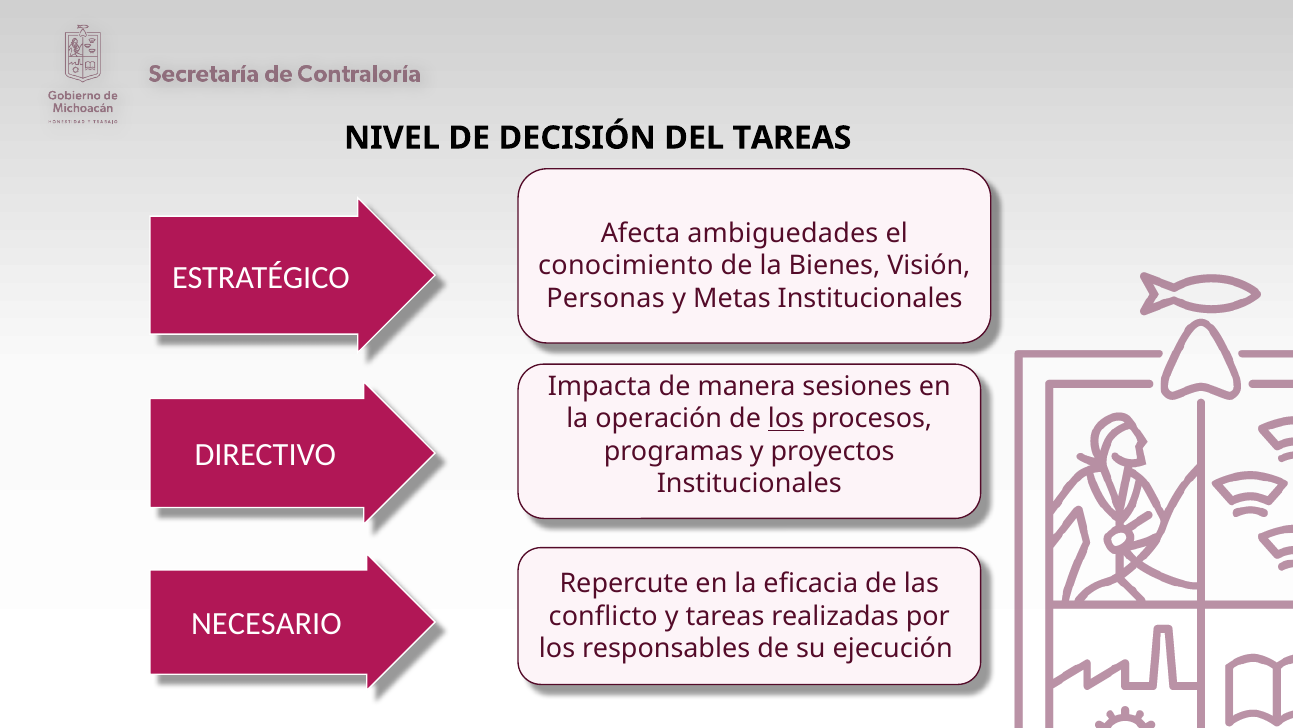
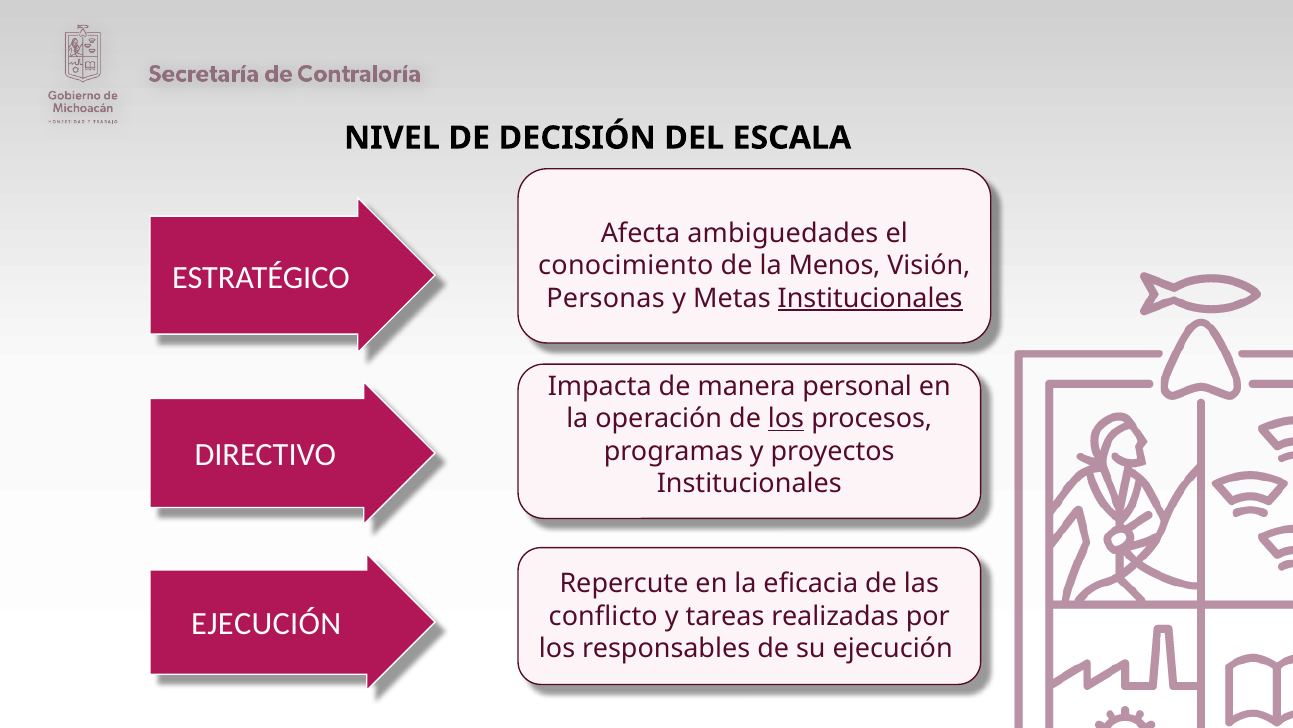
DEL TAREAS: TAREAS -> ESCALA (792, 138)
Bienes: Bienes -> Menos (835, 266)
Institucionales underline: none -> present (870, 298)
sesiones: sesiones -> personal (857, 386)
NECESARIO: NECESARIO -> EJECUCIÓN (266, 624)
